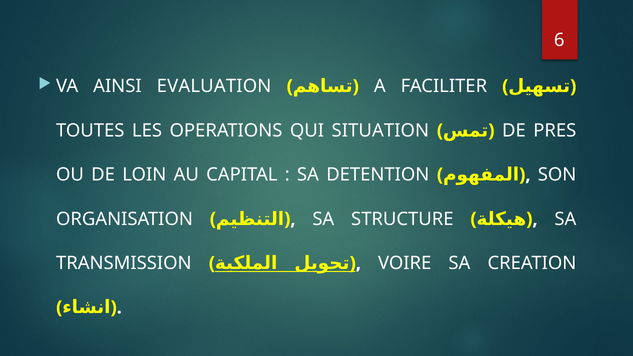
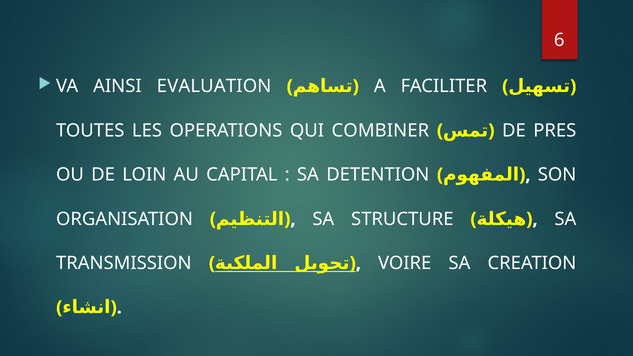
SITUATION: SITUATION -> COMBINER (380, 131)
